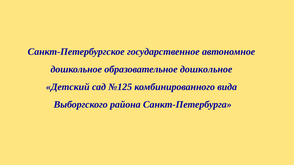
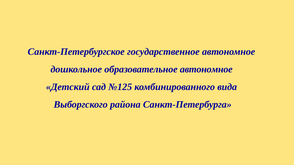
образовательное дошкольное: дошкольное -> автономное (206, 69)
